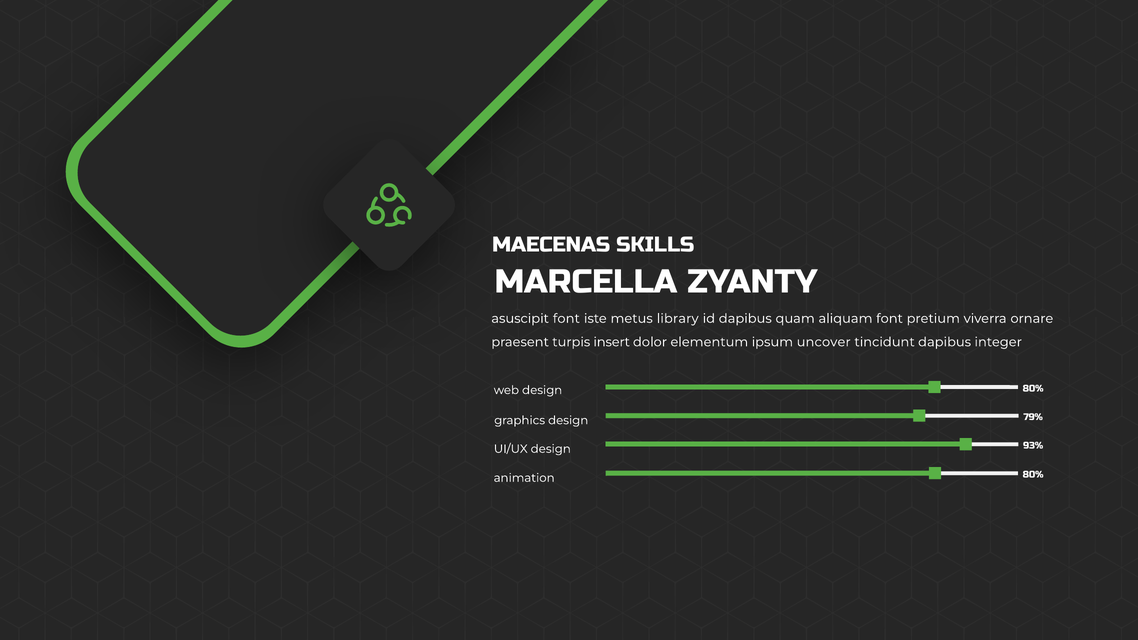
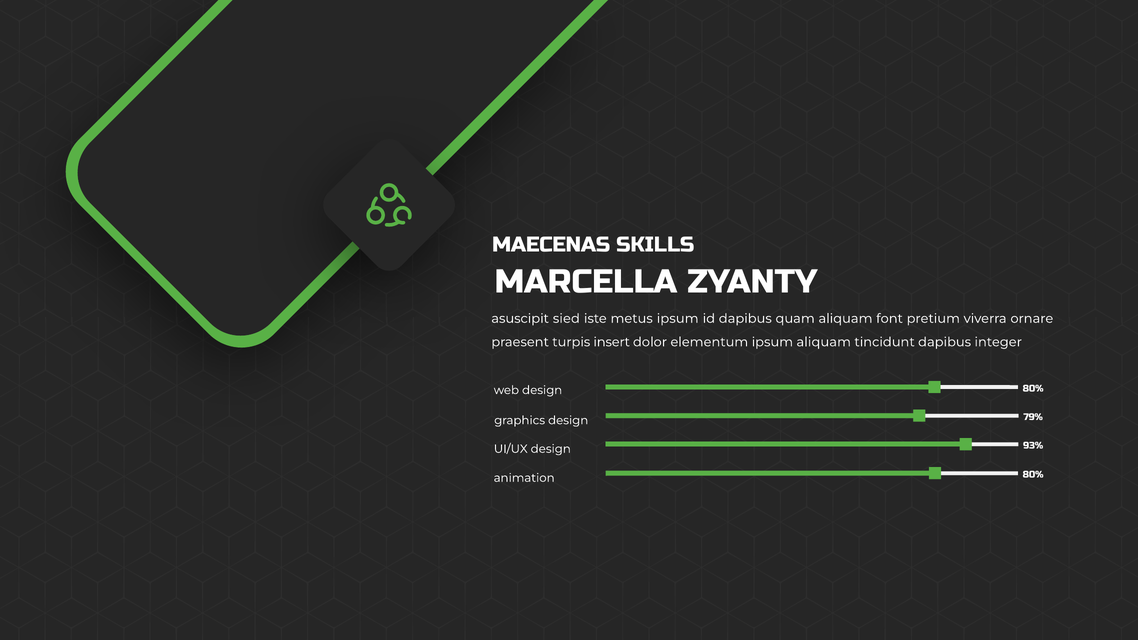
asuscipit font: font -> sied (566, 319)
metus library: library -> ipsum (678, 319)
ipsum uncover: uncover -> aliquam (824, 342)
